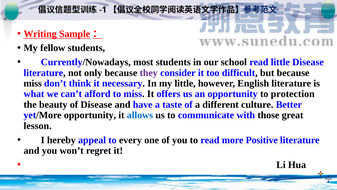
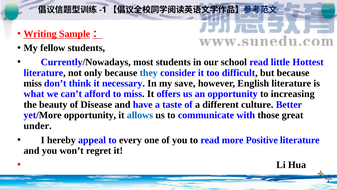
little Disease: Disease -> Hottest (308, 62)
they colour: purple -> blue (149, 73)
my little: little -> save (185, 83)
protection: protection -> increasing (293, 94)
lesson: lesson -> under (38, 126)
